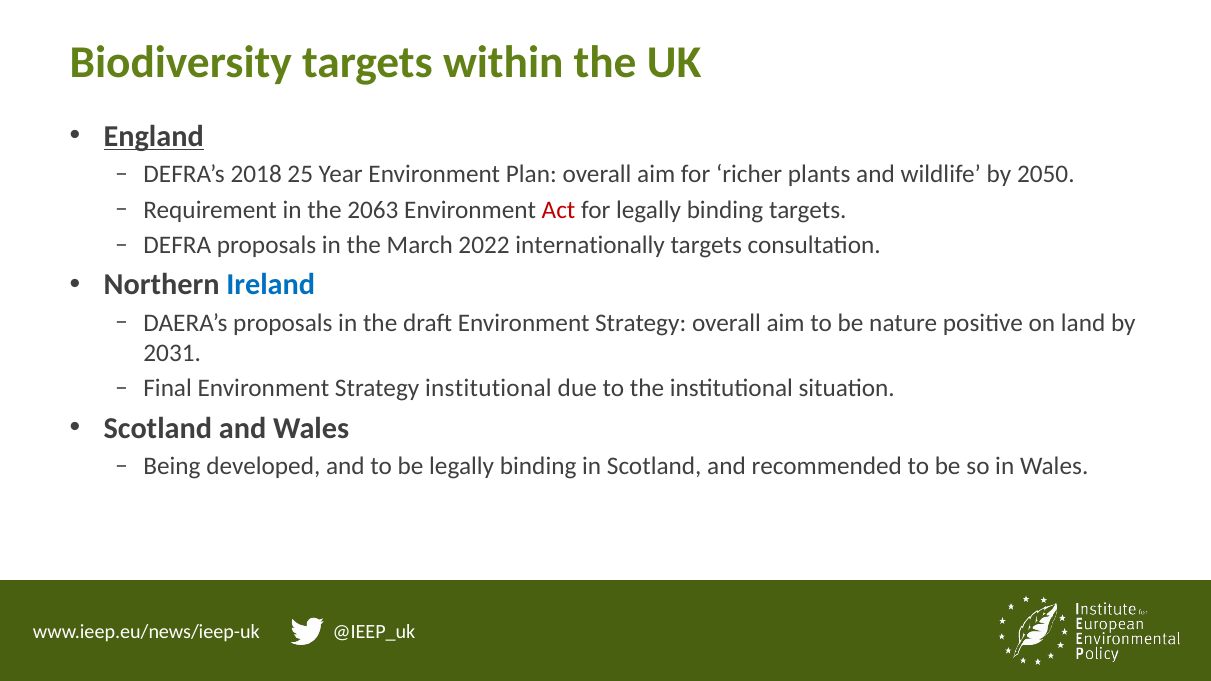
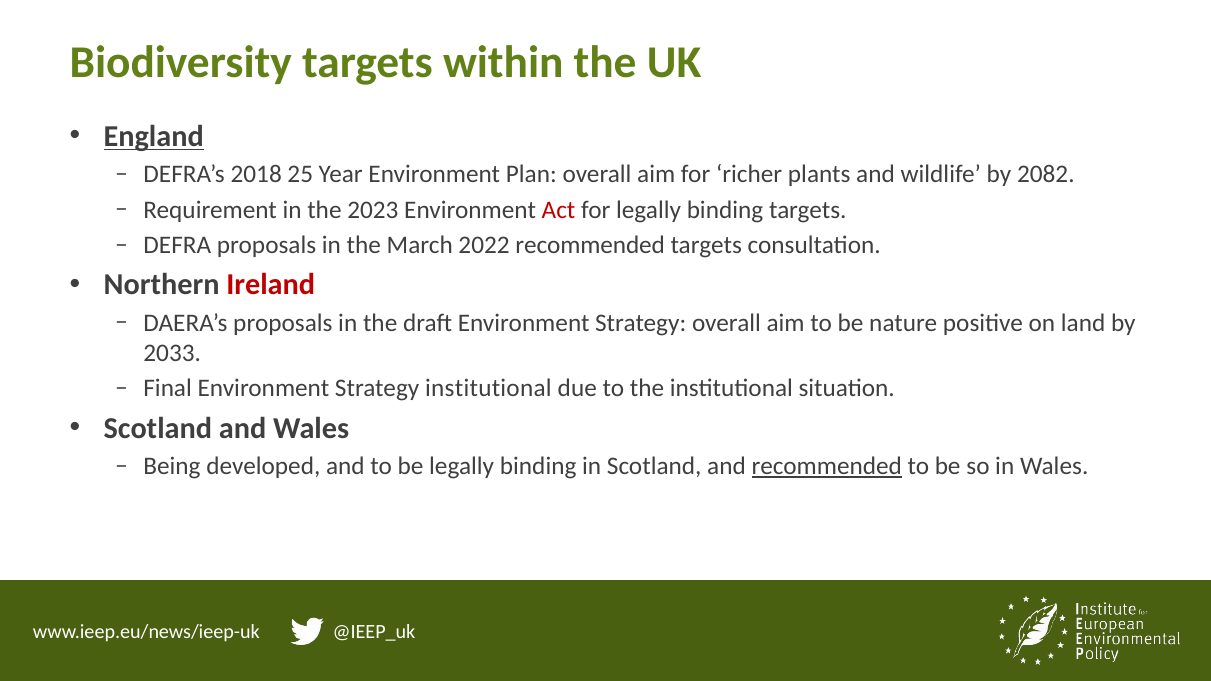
2050: 2050 -> 2082 (1046, 175)
2063: 2063 -> 2023 (373, 210)
2022 internationally: internationally -> recommended (590, 245)
Ireland colour: blue -> red (271, 285)
2031: 2031 -> 2033 (172, 353)
recommended underline: none -> present (827, 466)
